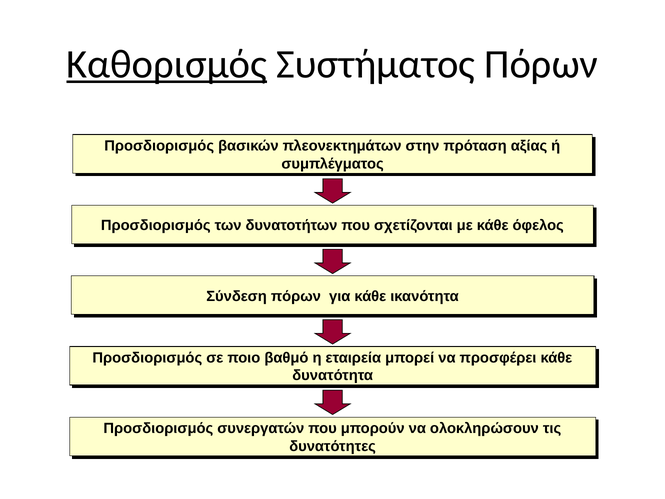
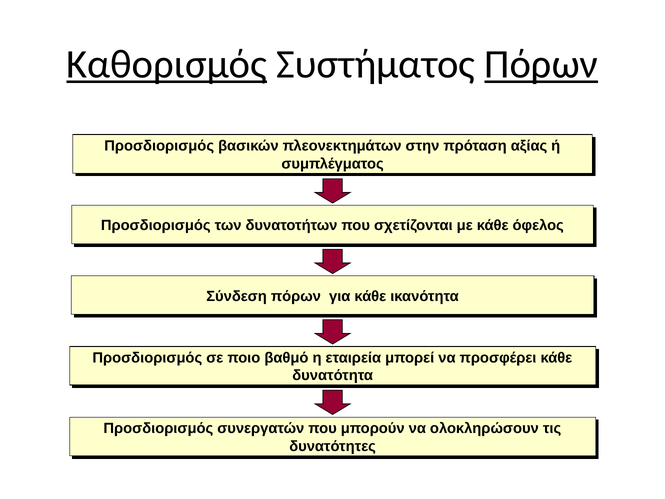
Πόρων underline: none -> present (541, 64)
